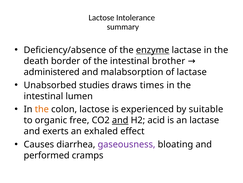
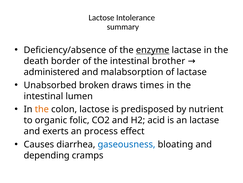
studies: studies -> broken (94, 85)
experienced: experienced -> predisposed (147, 109)
suitable: suitable -> nutrient (206, 109)
free: free -> folic (79, 120)
and underline: present -> none (120, 120)
exhaled: exhaled -> process (101, 131)
gaseousness colour: purple -> blue (127, 144)
performed: performed -> depending (47, 155)
